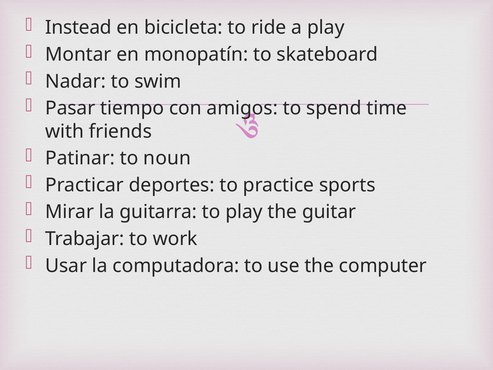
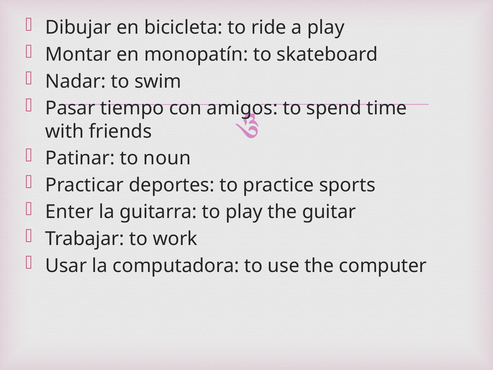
Instead: Instead -> Dibujar (78, 28)
Mirar: Mirar -> Enter (69, 212)
